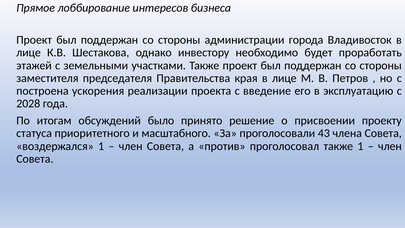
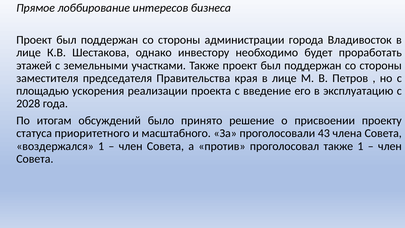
построена: построена -> площадью (43, 91)
